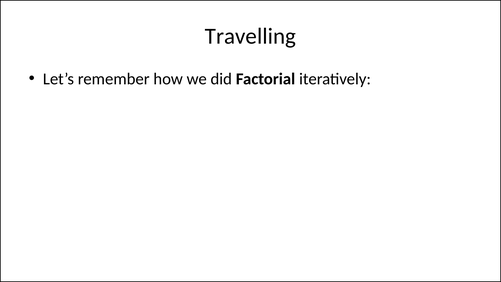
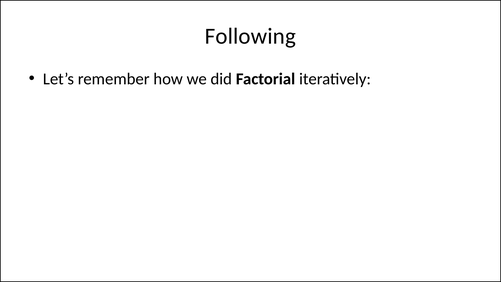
Travelling: Travelling -> Following (250, 36)
